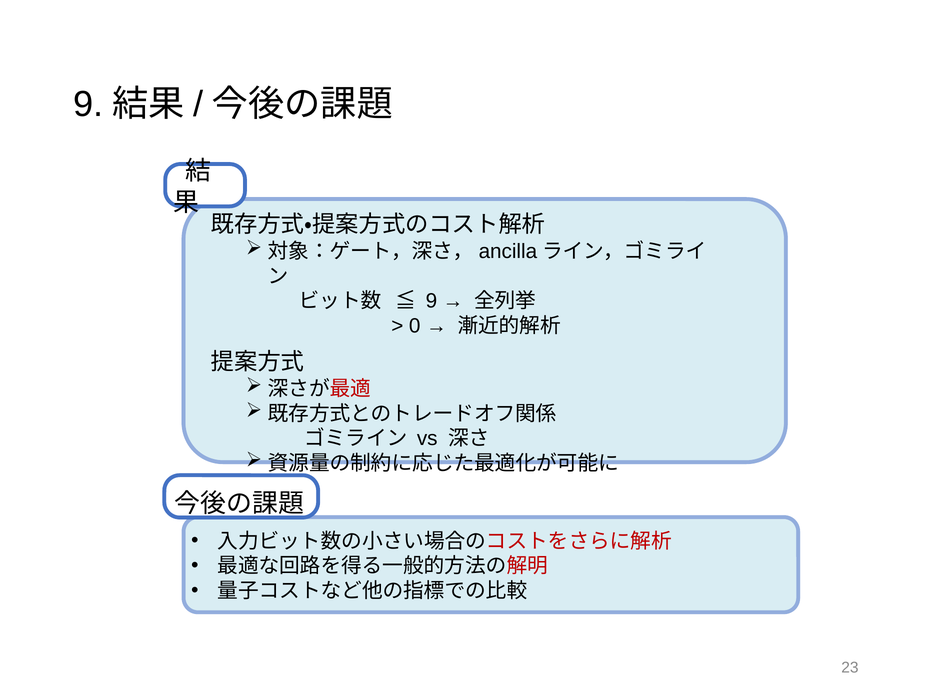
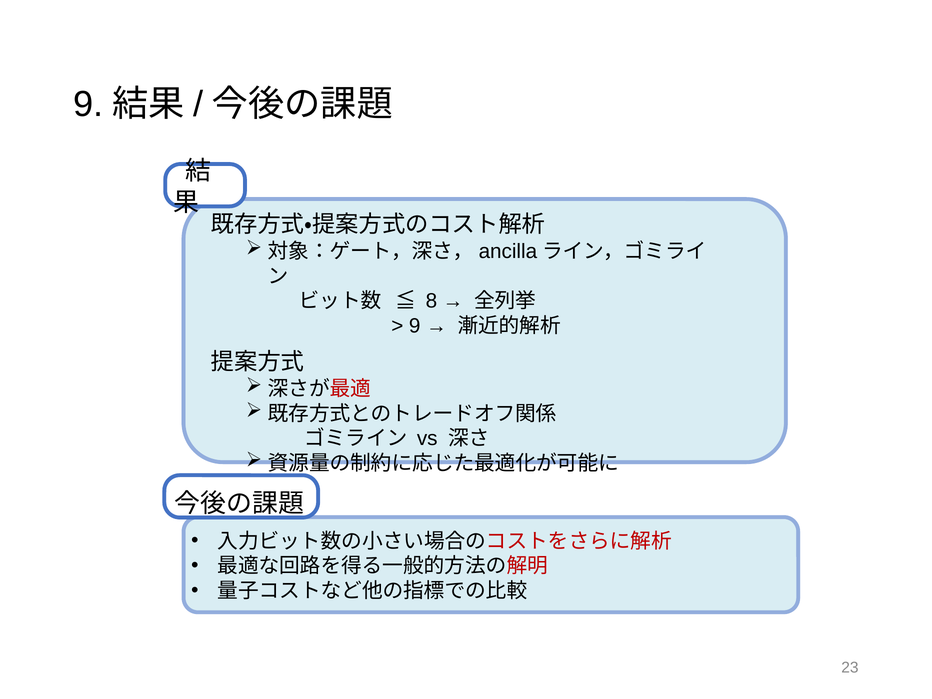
9: 9 -> 8 (431, 301)
0: 0 -> 9 (415, 326)
